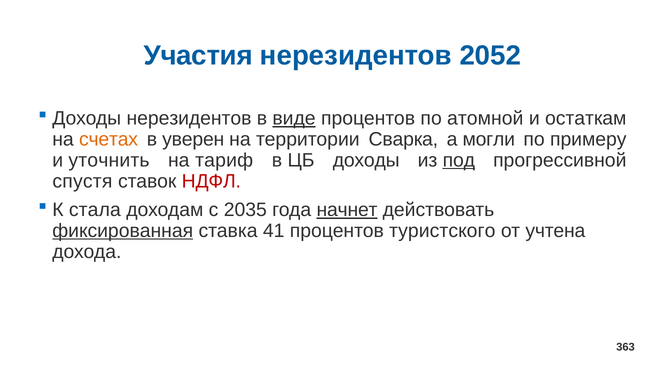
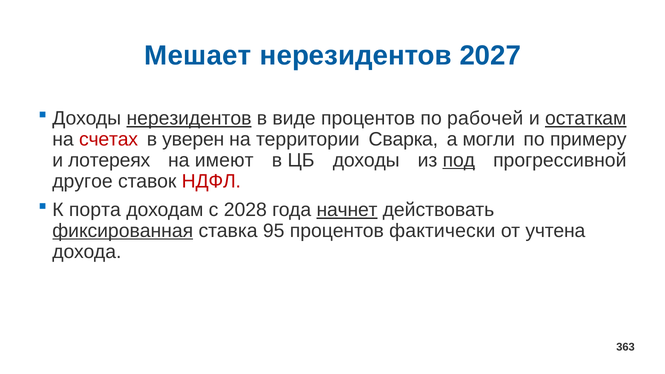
Участия: Участия -> Мешает (198, 56)
2052: 2052 -> 2027 (490, 56)
нерезидентов underline: none -> present (189, 118)
виде underline: present -> none (294, 118)
атомной: атомной -> рабочей (485, 118)
остаткам underline: none -> present (586, 118)
счетах colour: orange -> red (109, 139)
уточнить: уточнить -> лотереях (109, 160)
тариф: тариф -> имеют (224, 160)
спустя: спустя -> другое (83, 181)
стала: стала -> порта (95, 210)
2035: 2035 -> 2028 (245, 210)
41: 41 -> 95 (274, 231)
туристского: туристского -> фактически (442, 231)
